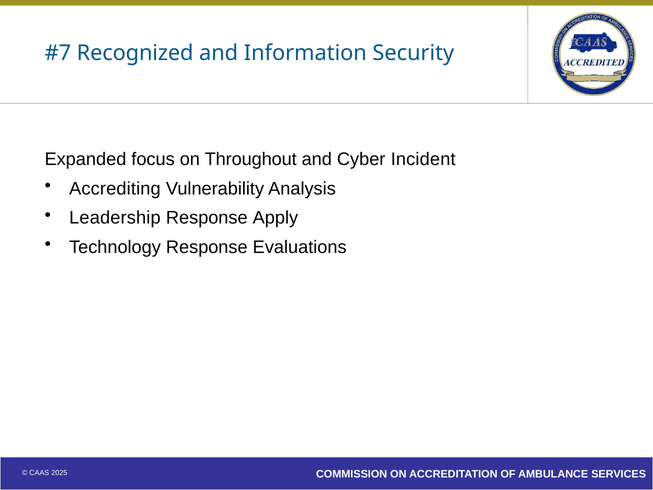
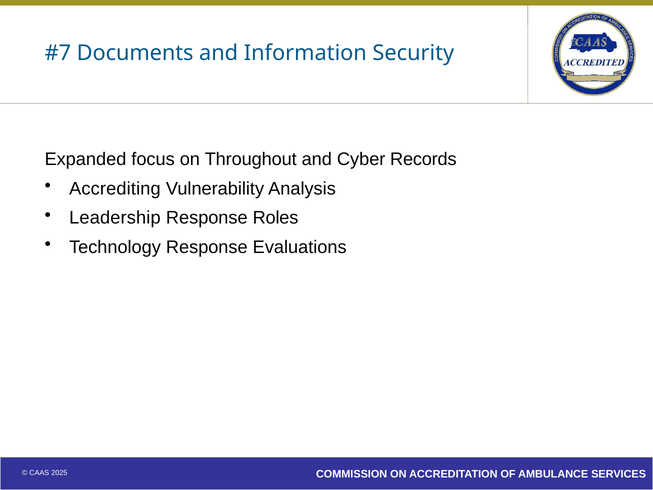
Recognized: Recognized -> Documents (135, 53)
Incident: Incident -> Records (423, 159)
Apply: Apply -> Roles (276, 218)
